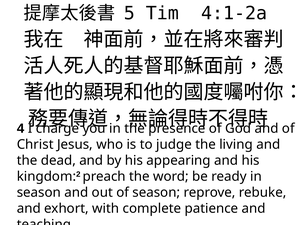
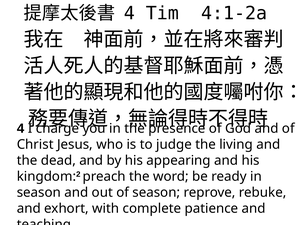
5: 5 -> 4 (129, 13)
